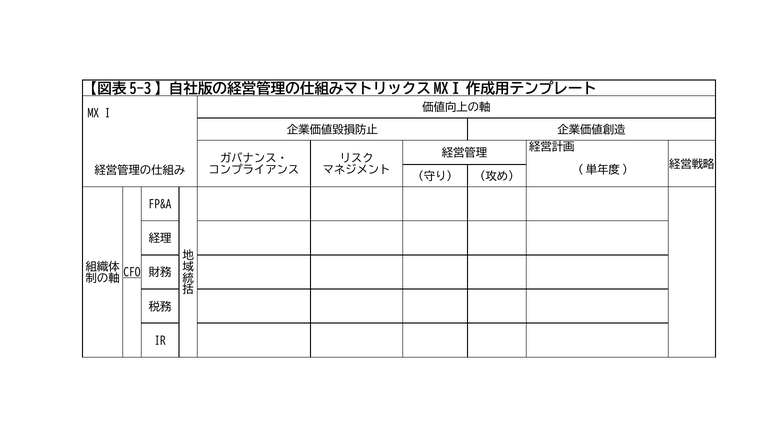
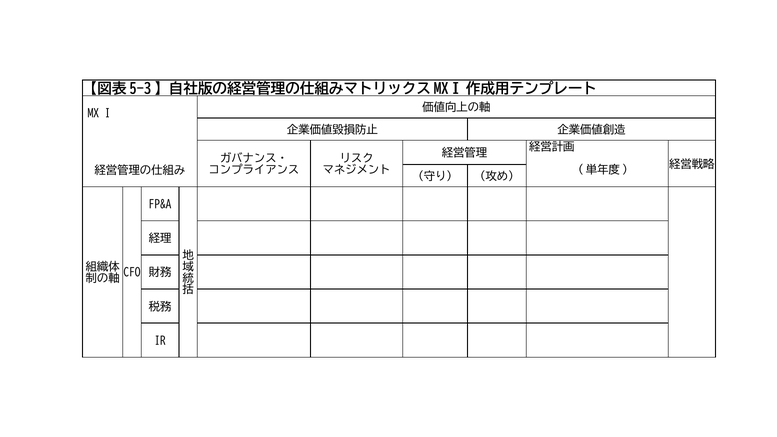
CFO underline: present -> none (132, 273)
